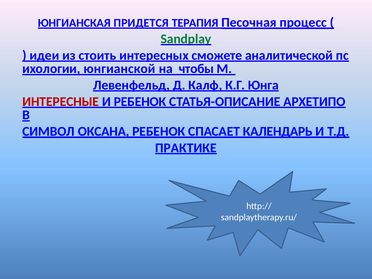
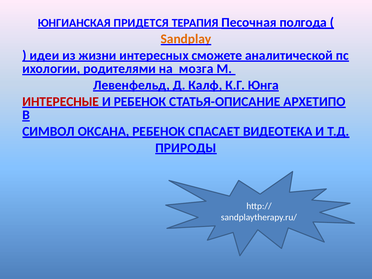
процесс: процесс -> полгода (303, 22)
Sandplay colour: green -> orange (186, 39)
стоить: стоить -> жизни (97, 55)
юнгианской: юнгианской -> родителями (120, 69)
чтобы: чтобы -> мозга (196, 69)
КАЛЕНДАРЬ: КАЛЕНДАРЬ -> ВИДЕОТЕКА (278, 131)
ПРАКТИКЕ: ПРАКТИКЕ -> ПРИРОДЫ (186, 148)
